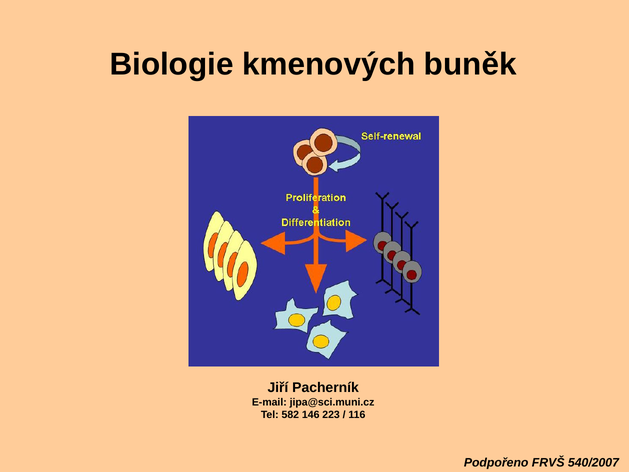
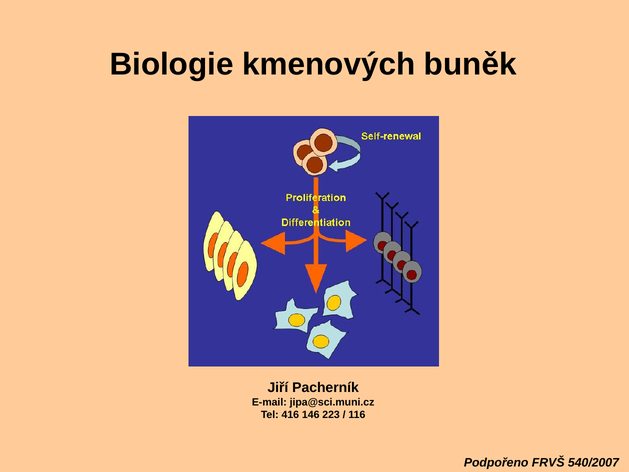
582: 582 -> 416 (290, 414)
